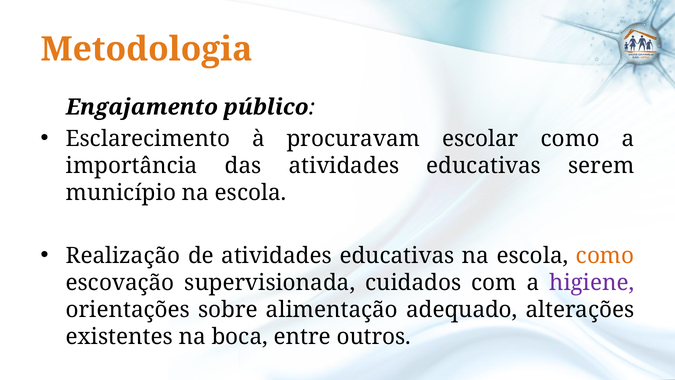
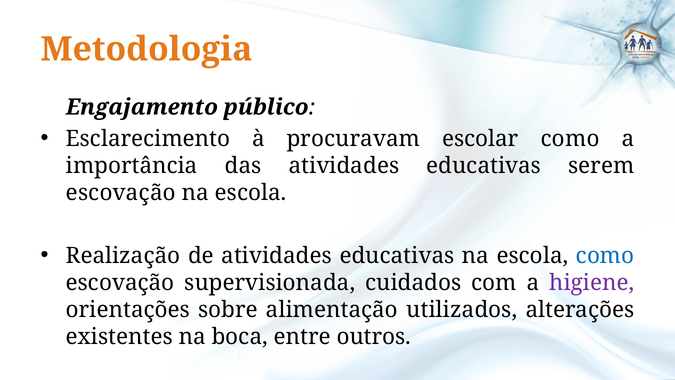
município: município -> escovação (121, 193)
como colour: orange -> blue (605, 256)
adequado: adequado -> utilizados (462, 310)
